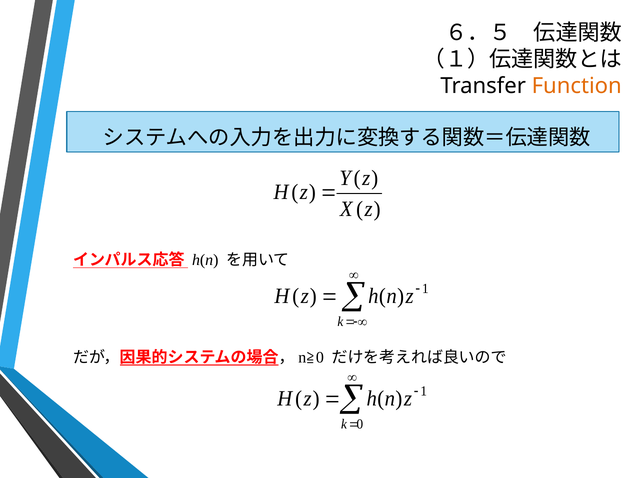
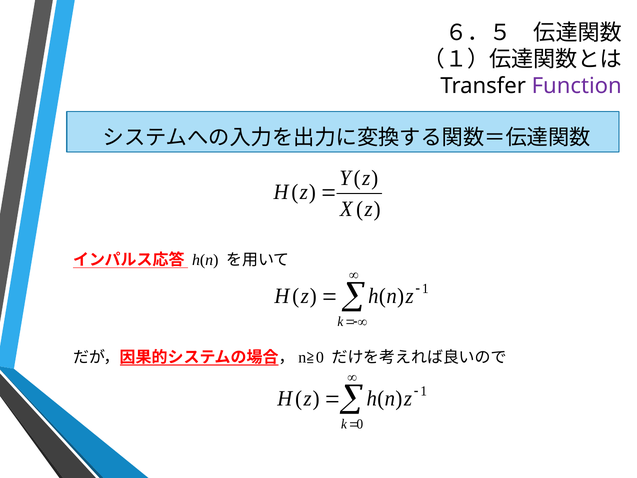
Function colour: orange -> purple (577, 86)
